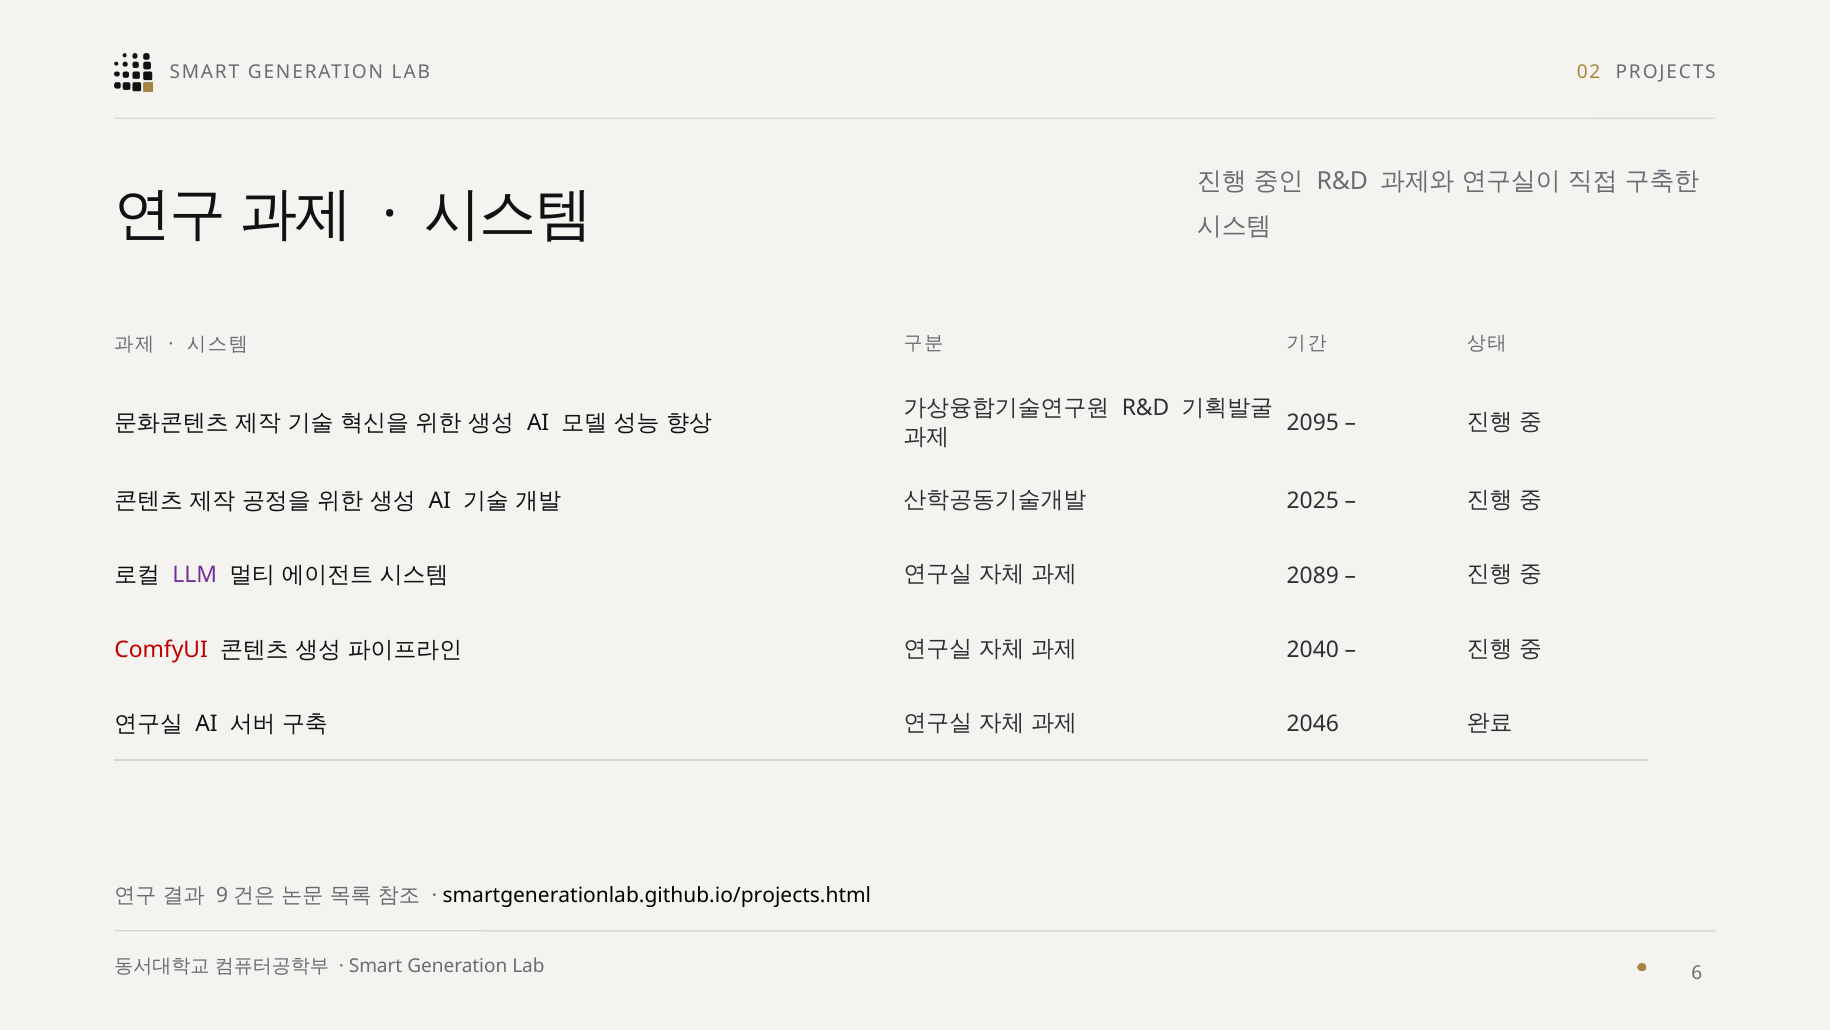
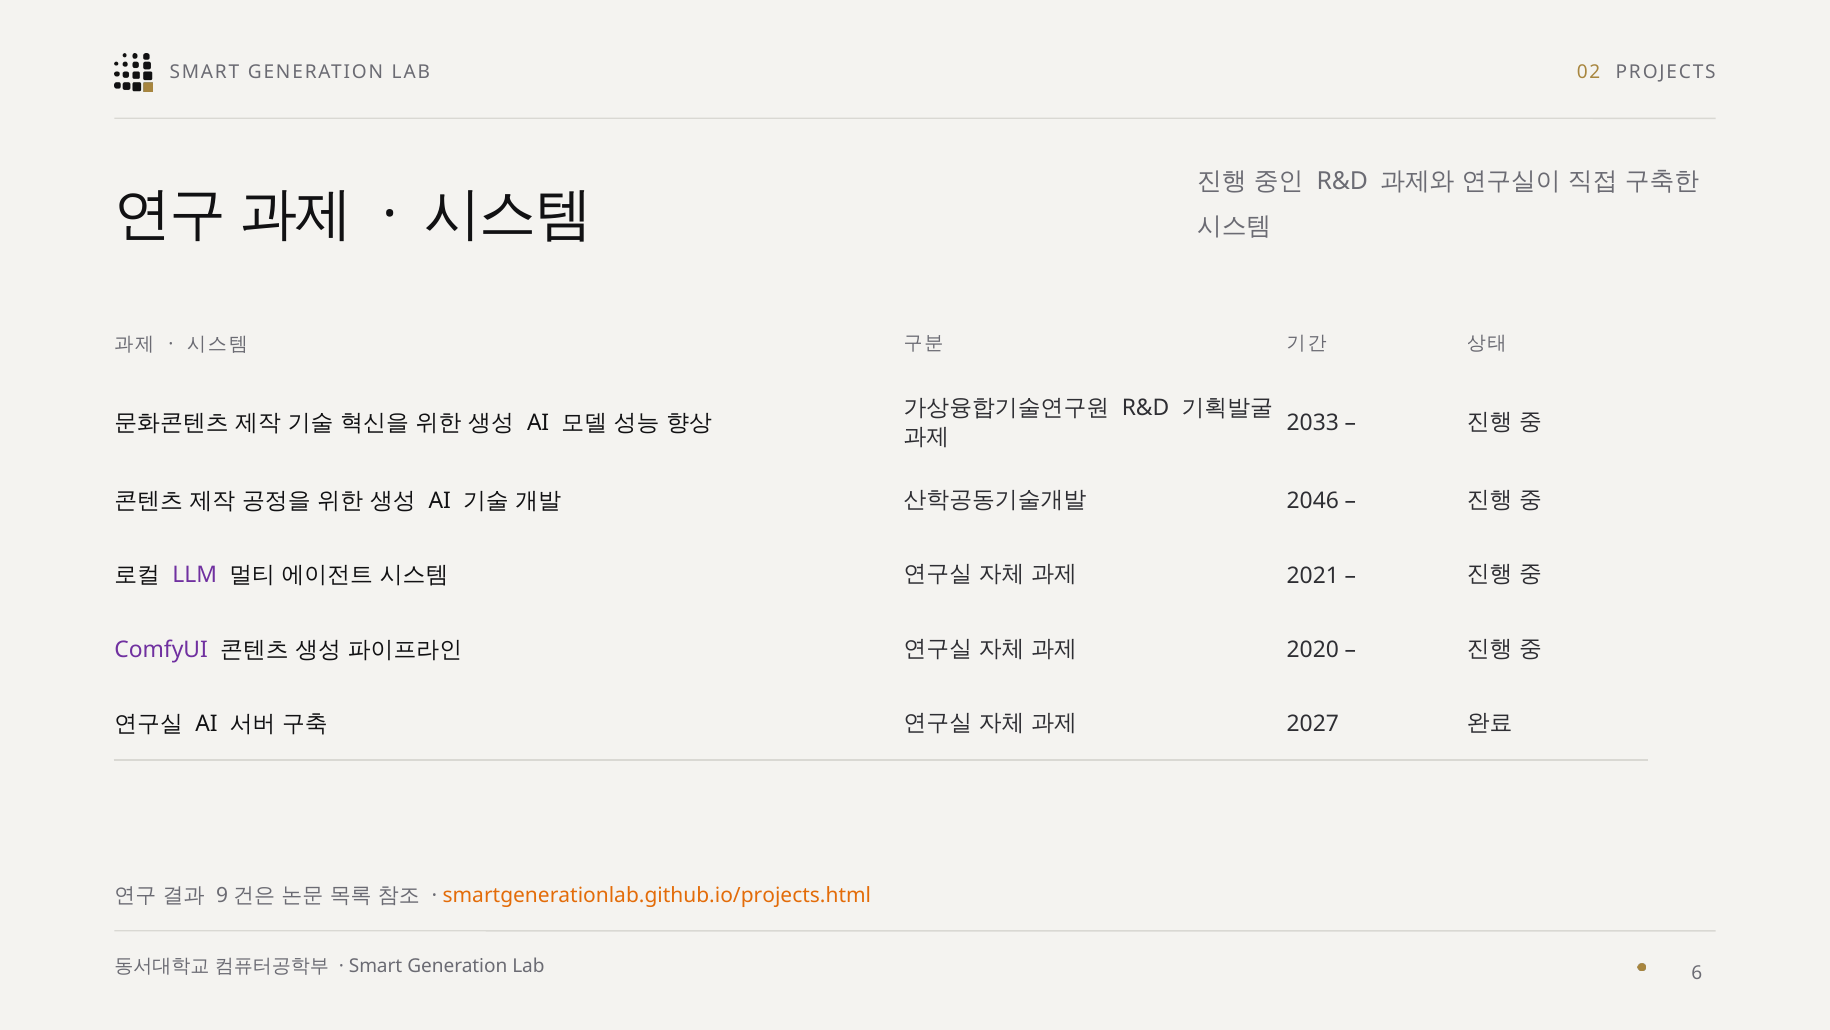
2095: 2095 -> 2033 (1313, 423)
2025: 2025 -> 2046 (1313, 501)
2089: 2089 -> 2021 (1313, 575)
ComfyUI colour: red -> purple (161, 649)
2040: 2040 -> 2020 (1313, 649)
2046: 2046 -> 2027 (1313, 724)
smartgenerationlab.github.io/projects.html colour: black -> orange (657, 895)
